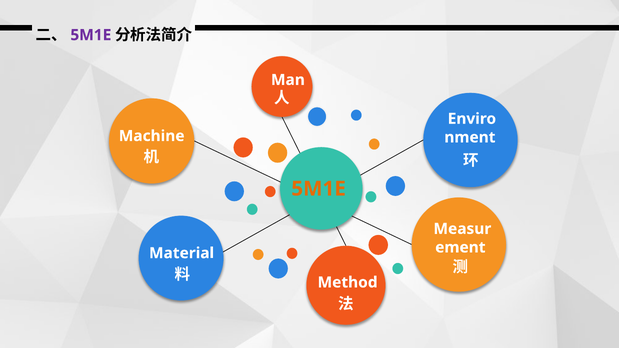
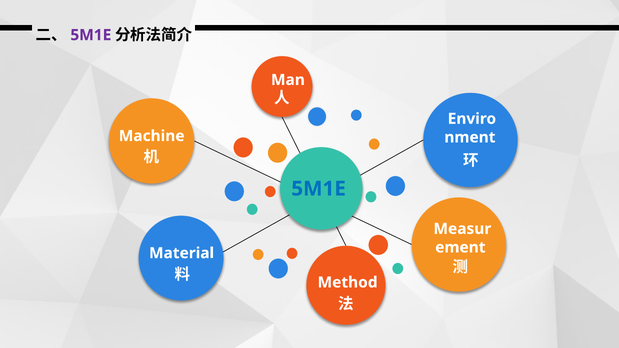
5M1E colour: orange -> blue (319, 189)
